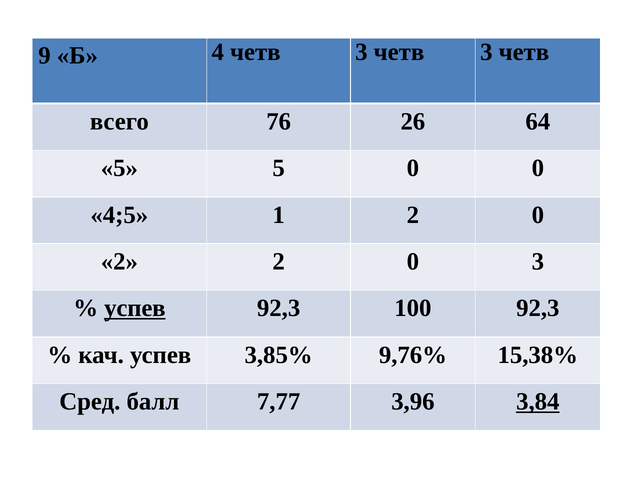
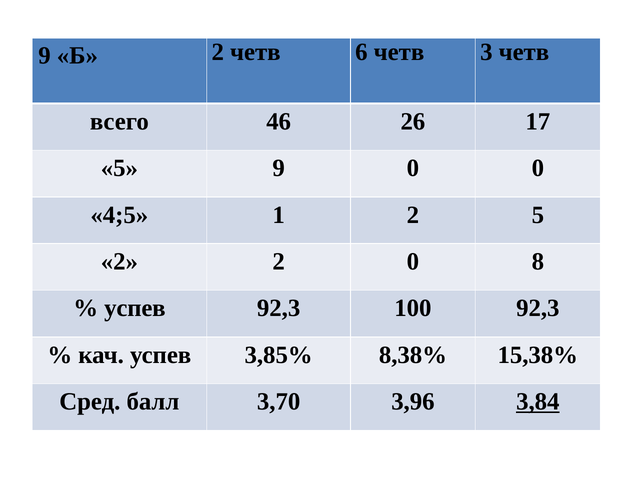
Б 4: 4 -> 2 (218, 52)
3: 3 -> 6 (361, 52)
76: 76 -> 46 (279, 122)
64: 64 -> 17 (538, 122)
5 5: 5 -> 9 (279, 168)
1 2 0: 0 -> 5 (538, 215)
0 3: 3 -> 8 (538, 262)
успев underline: present -> none (135, 309)
9,76%: 9,76% -> 8,38% (413, 355)
7,77: 7,77 -> 3,70 (279, 402)
